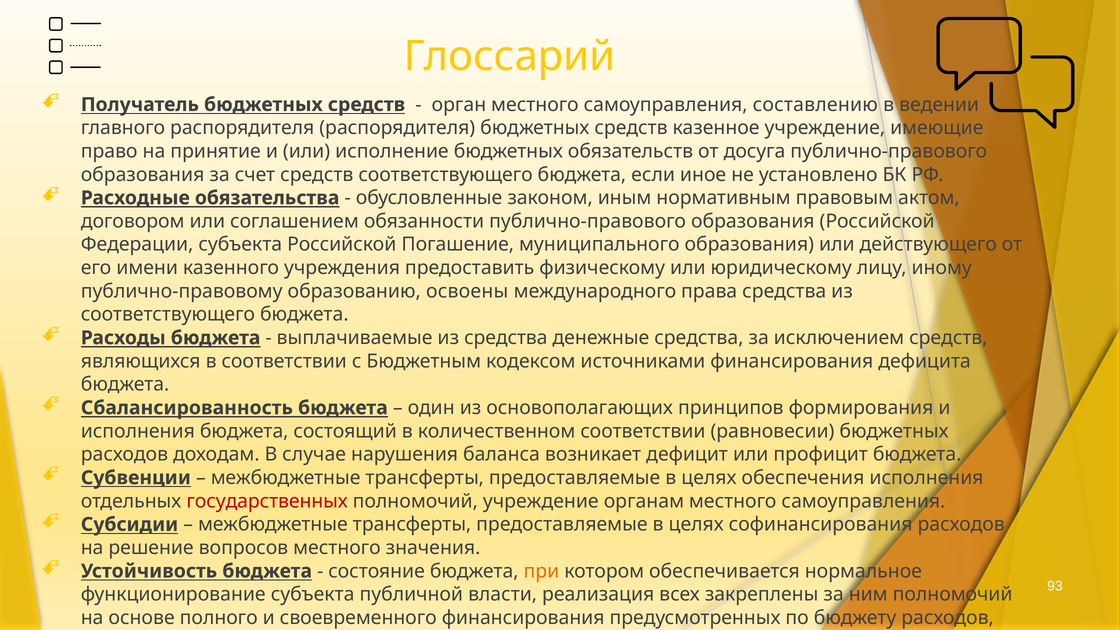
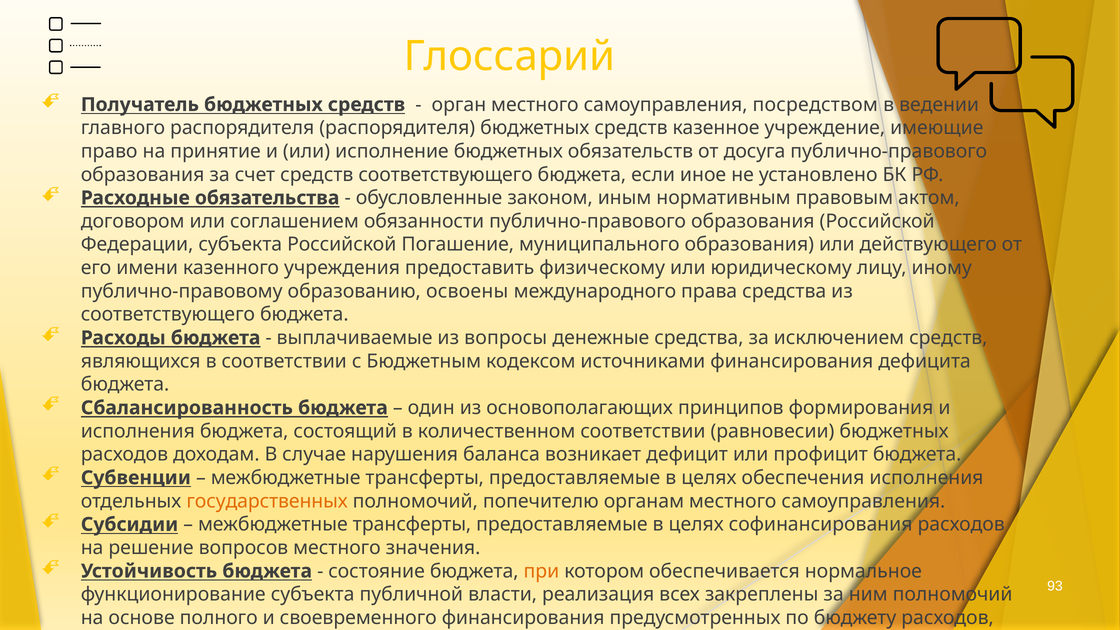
составлению: составлению -> посредством (815, 105)
из средства: средства -> вопросы (506, 338)
государственных colour: red -> orange (267, 501)
полномочий учреждение: учреждение -> попечителю (541, 501)
